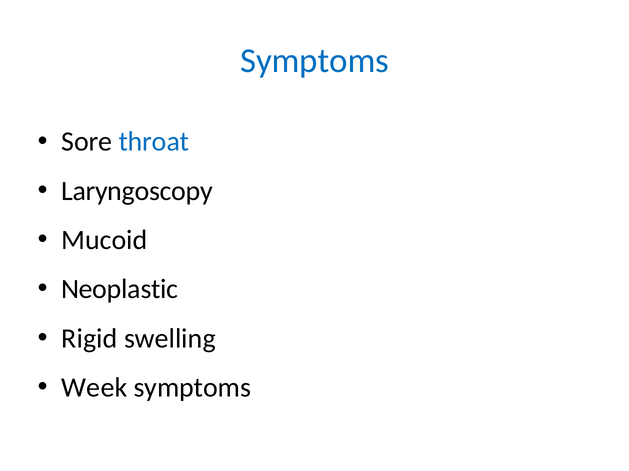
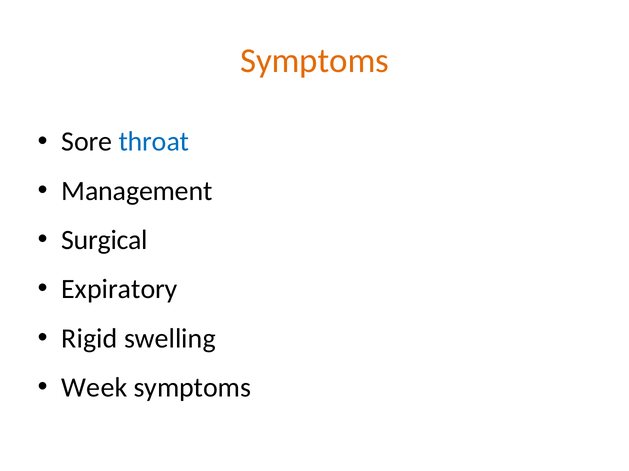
Symptoms colour: blue -> orange (315, 61)
Laryngoscopy: Laryngoscopy -> Management (137, 191)
Mucoid: Mucoid -> Surgical (105, 240)
Neoplastic: Neoplastic -> Expiratory (119, 290)
